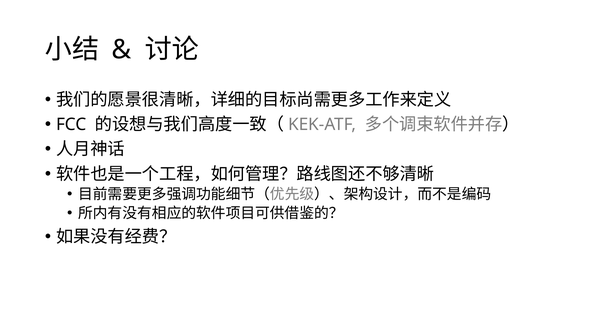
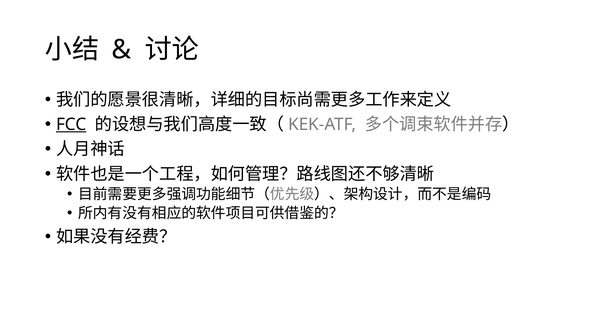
FCC underline: none -> present (71, 124)
